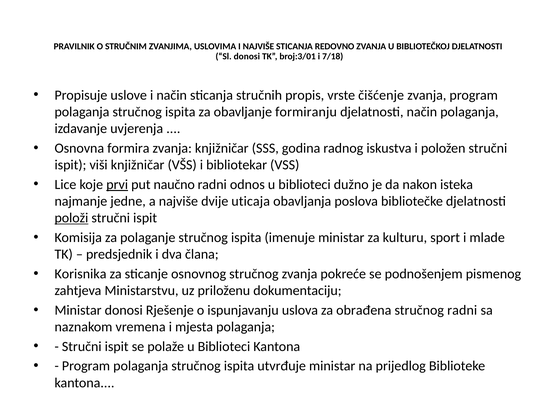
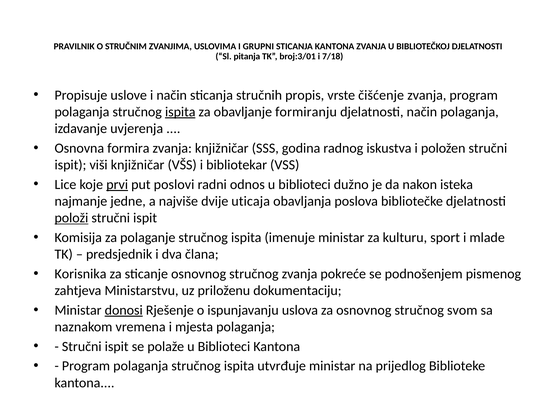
I NAJVIŠE: NAJVIŠE -> GRUPNI (258, 46)
STICANJA REDOVNO: REDOVNO -> KANTONA (335, 46)
Sl donosi: donosi -> pitanja (247, 56)
ispita underline: none -> present (180, 112)
naučno: naučno -> poslovi (174, 185)
donosi underline: none -> present (124, 310)
za obrađena: obrađena -> osnovnog (364, 310)
stručnog radni: radni -> svom (462, 310)
